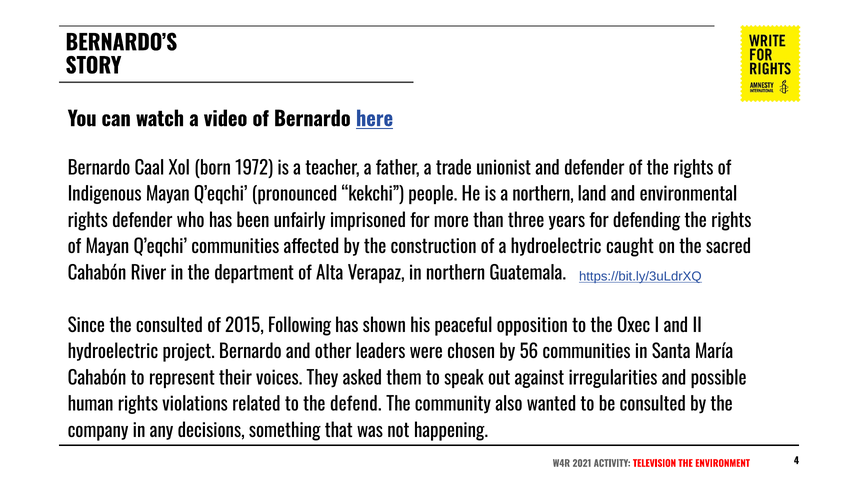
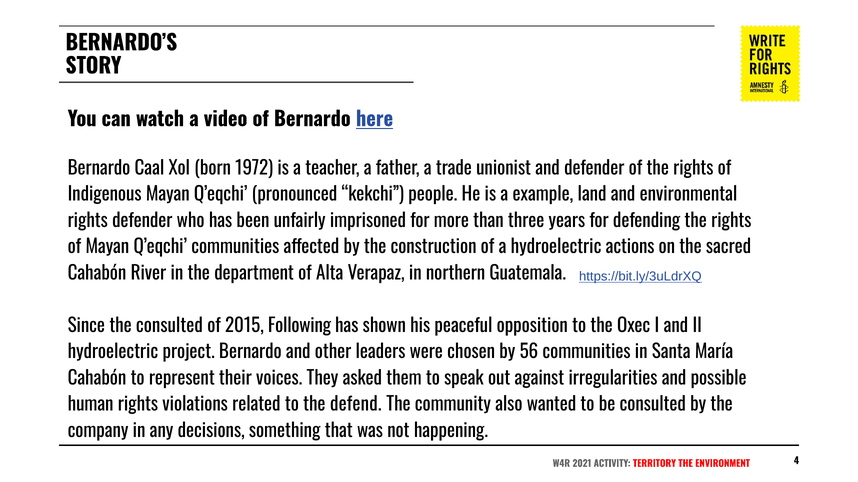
a northern: northern -> example (543, 195)
caught: caught -> actions (630, 248)
TELEVISION: TELEVISION -> TERRITORY (654, 464)
